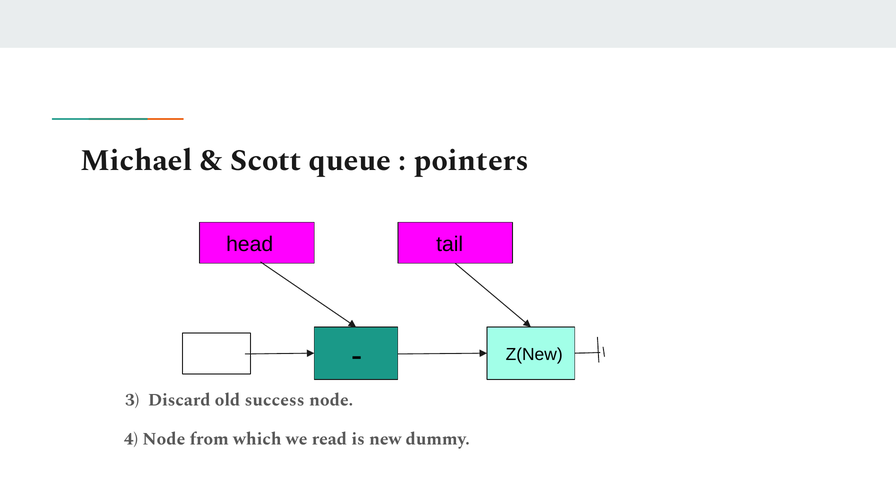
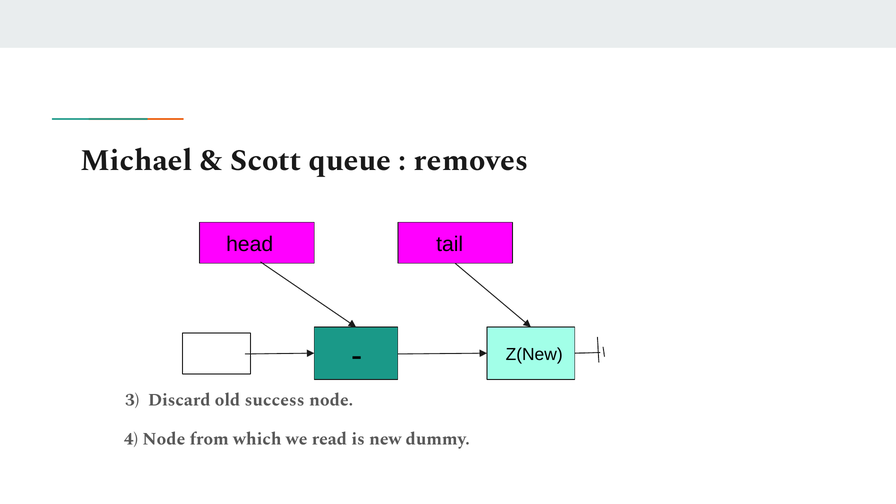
pointers: pointers -> removes (471, 161)
